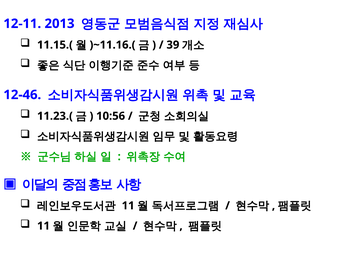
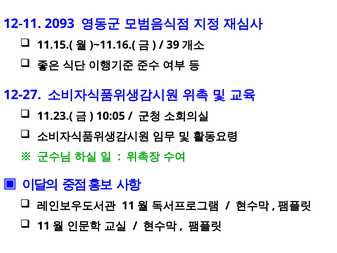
2013: 2013 -> 2093 (60, 24)
12-46: 12-46 -> 12-27 (22, 95)
10:56: 10:56 -> 10:05 (111, 116)
